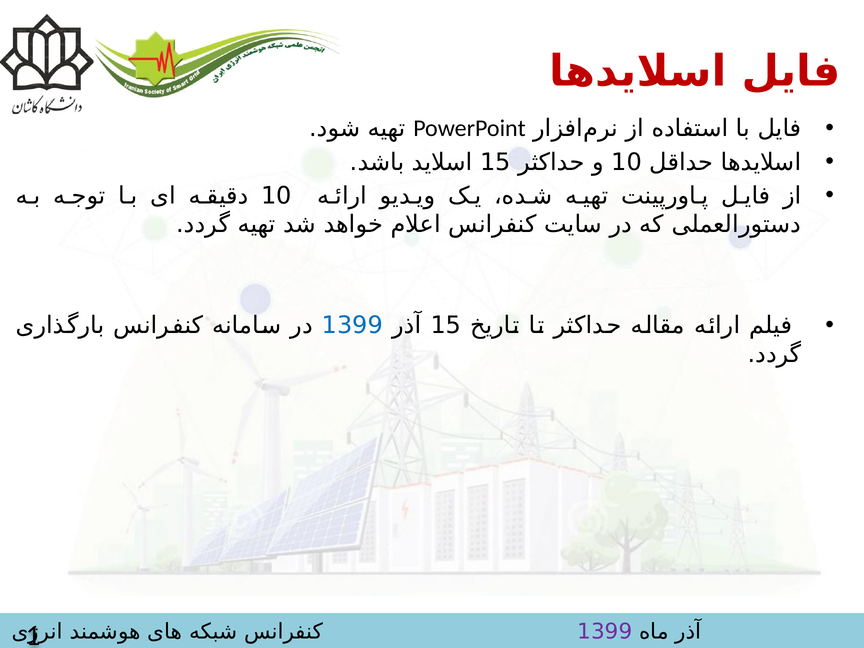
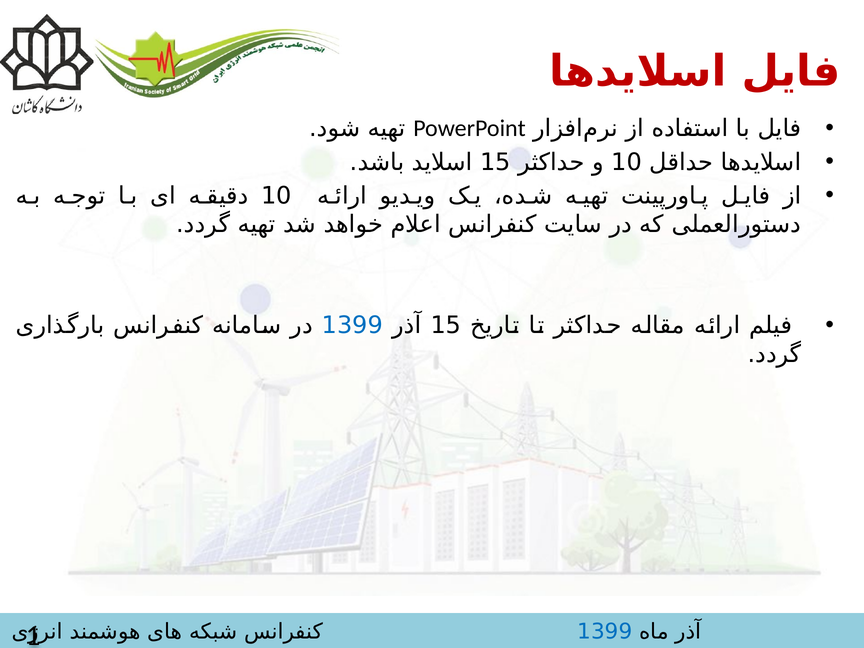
1399 colour: purple -> blue (605, 632)
